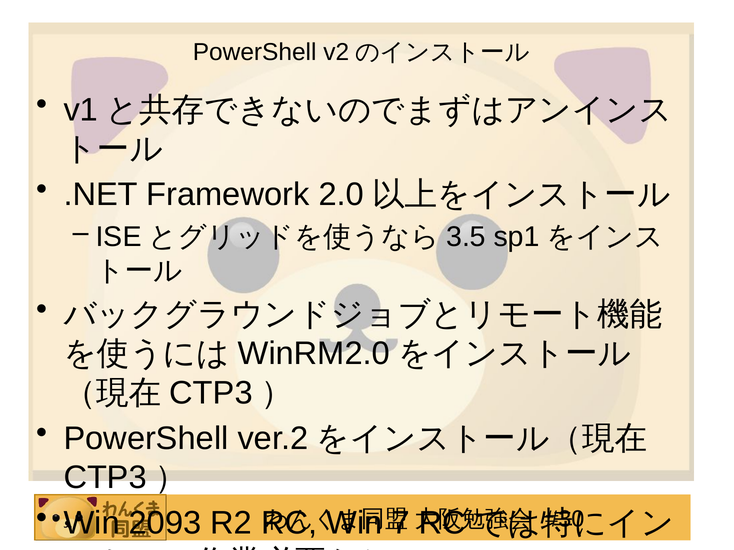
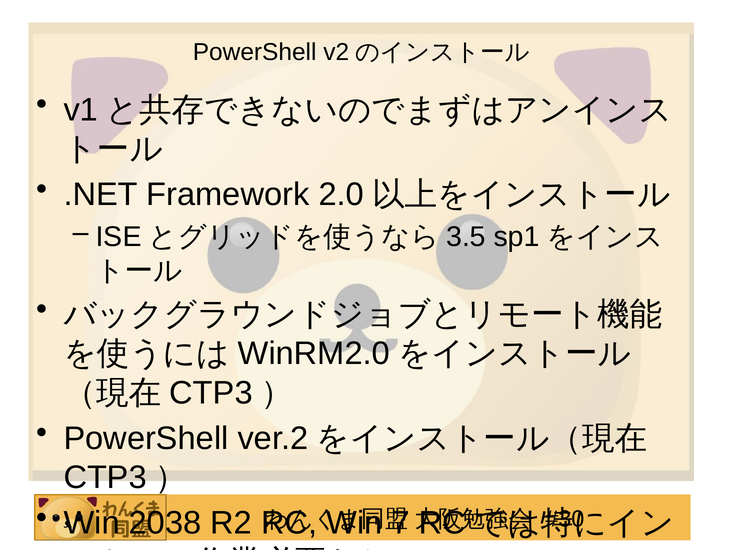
2093: 2093 -> 2038 (165, 524)
